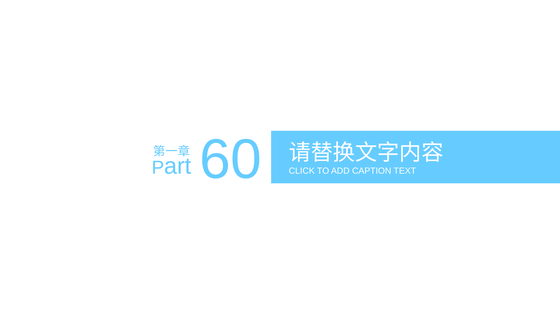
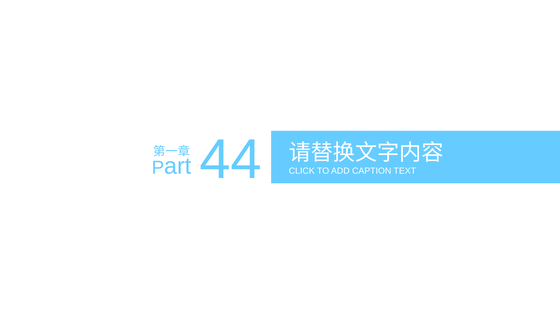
60: 60 -> 44 (231, 160)
